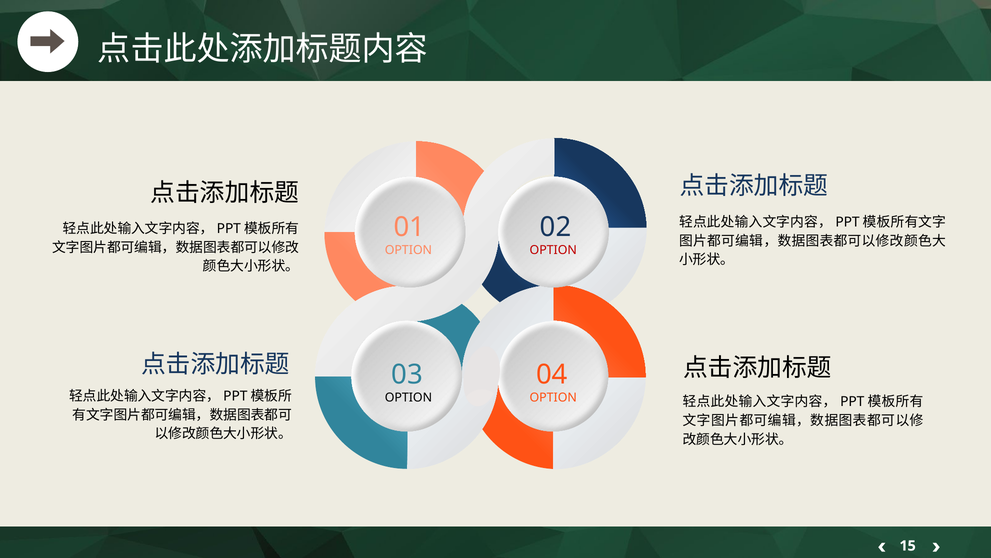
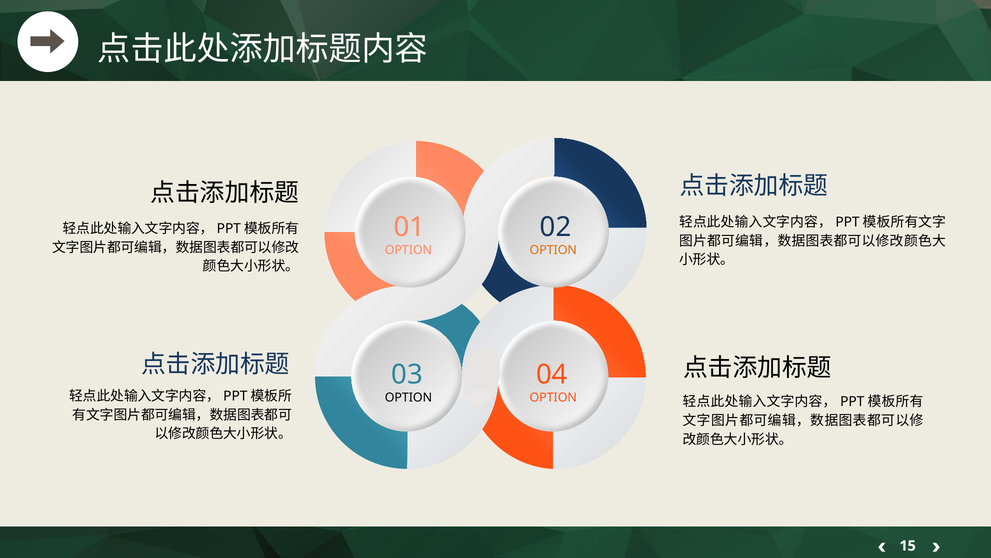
OPTION colour: red -> orange (553, 250)
